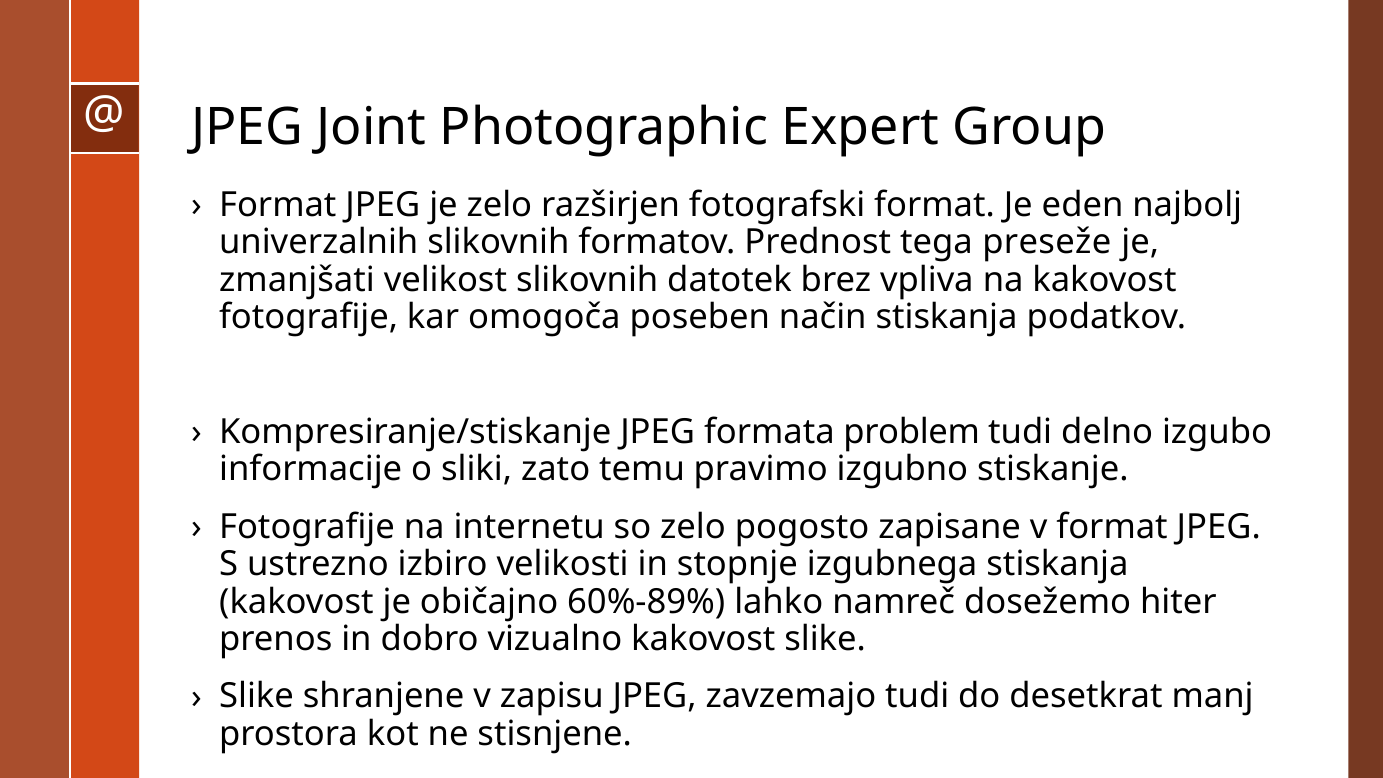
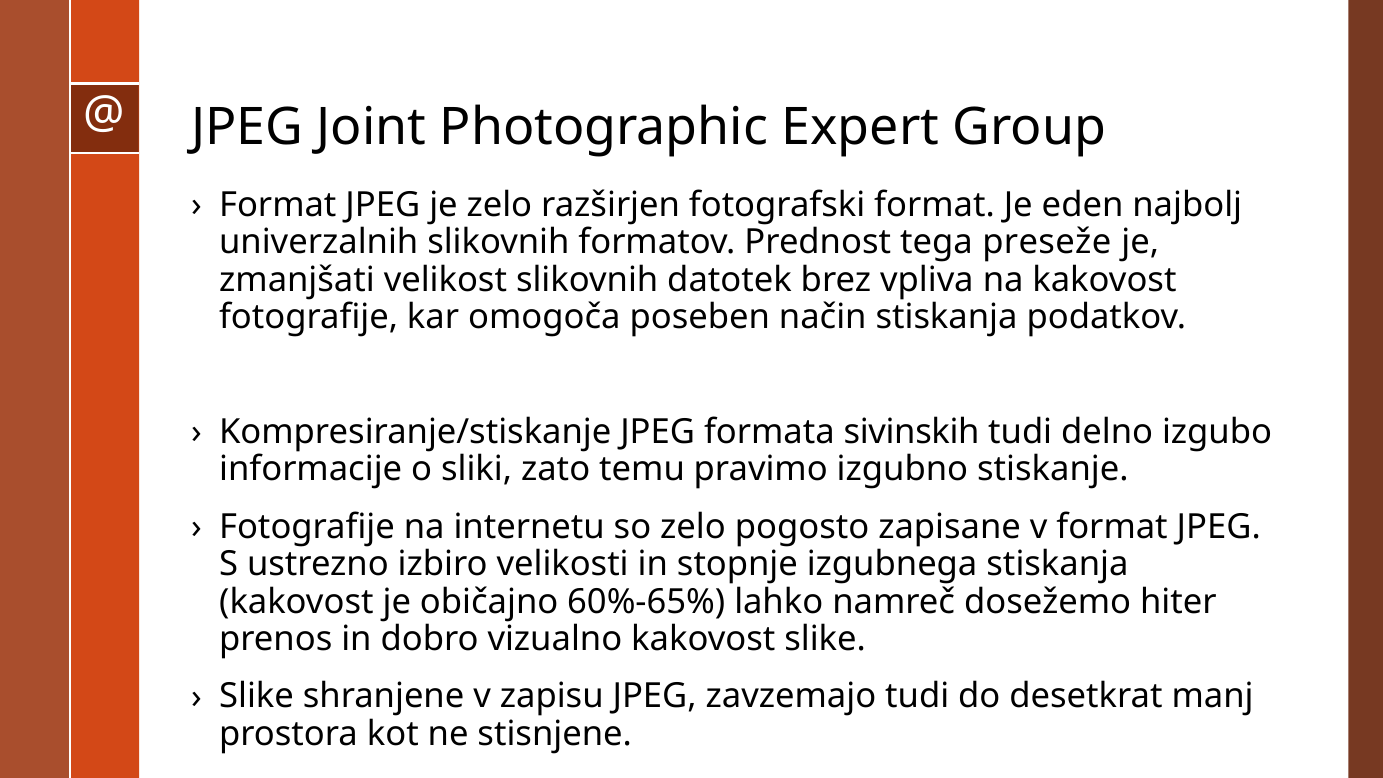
problem: problem -> sivinskih (912, 432)
60%-89%: 60%-89% -> 60%-65% (646, 602)
